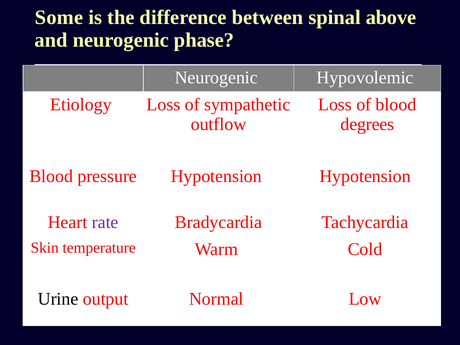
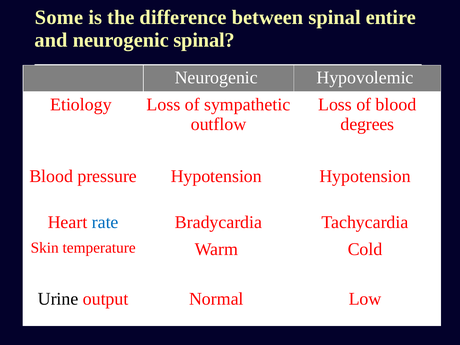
above: above -> entire (391, 18)
neurogenic phase: phase -> spinal (204, 40)
rate colour: purple -> blue (105, 222)
